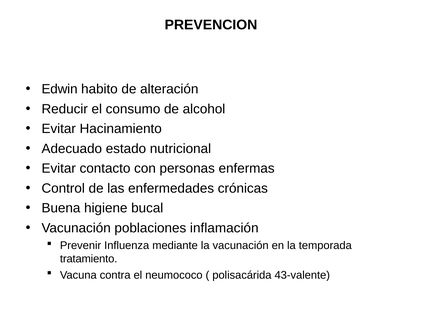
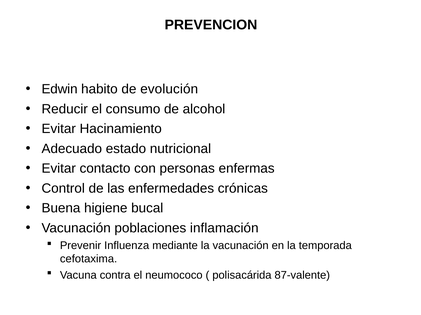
alteración: alteración -> evolución (169, 89)
tratamiento: tratamiento -> cefotaxima (89, 259)
43-valente: 43-valente -> 87-valente (302, 276)
